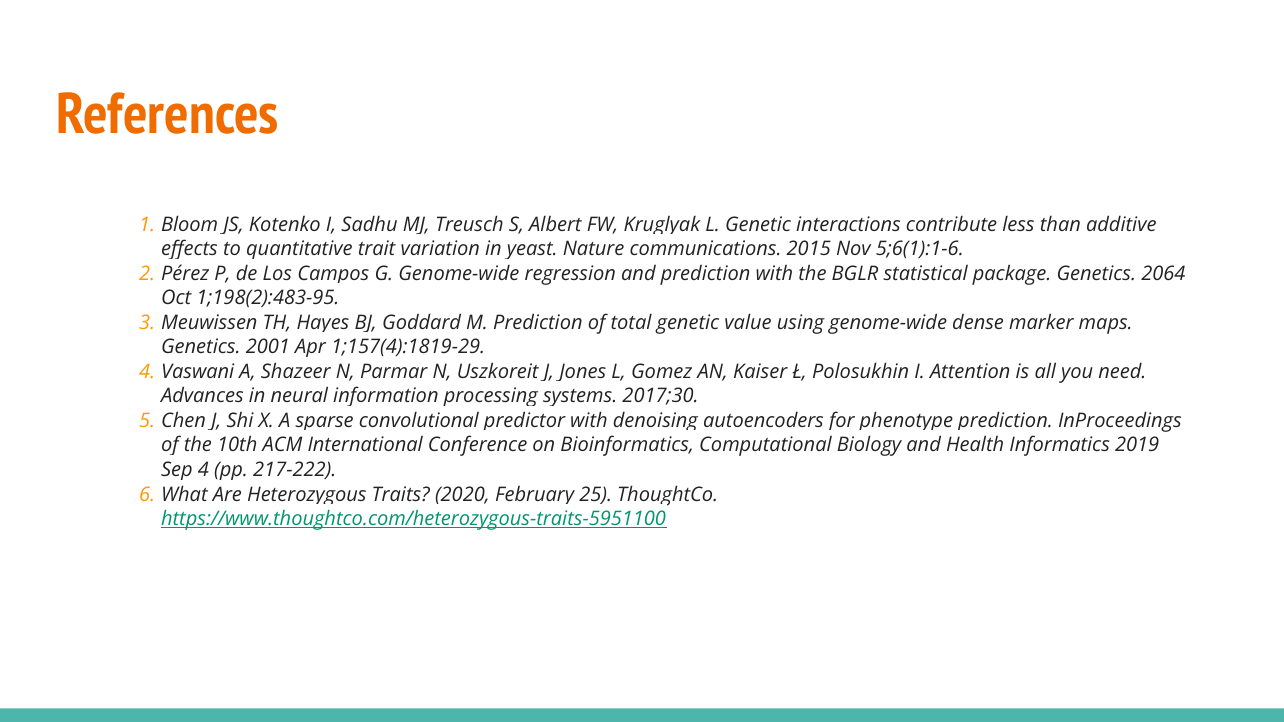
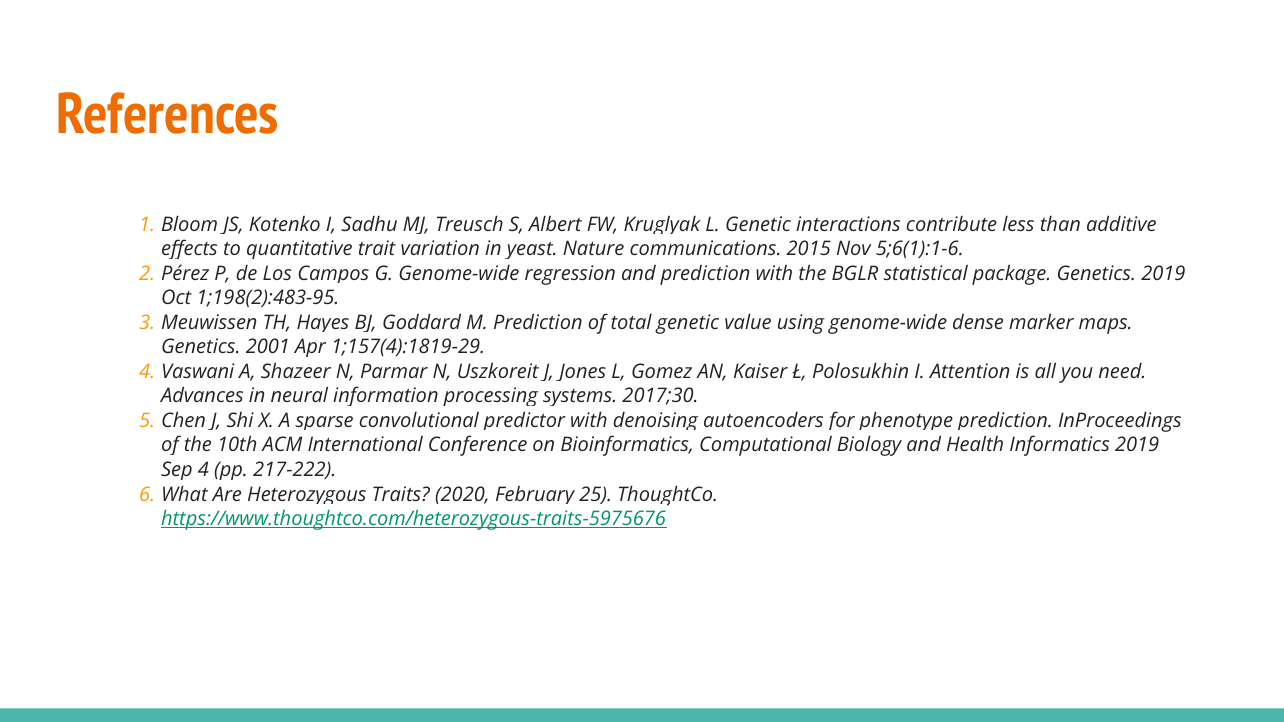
Genetics 2064: 2064 -> 2019 (1163, 274)
https://www.thoughtco.com/heterozygous-traits-5951100: https://www.thoughtco.com/heterozygous-traits-5951100 -> https://www.thoughtco.com/heterozygous-traits-5975676 (414, 519)
